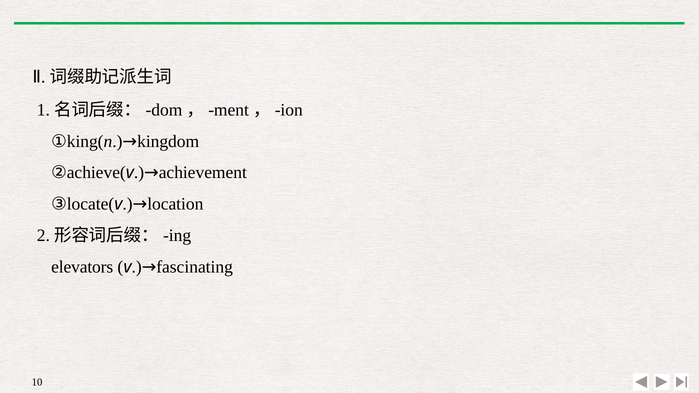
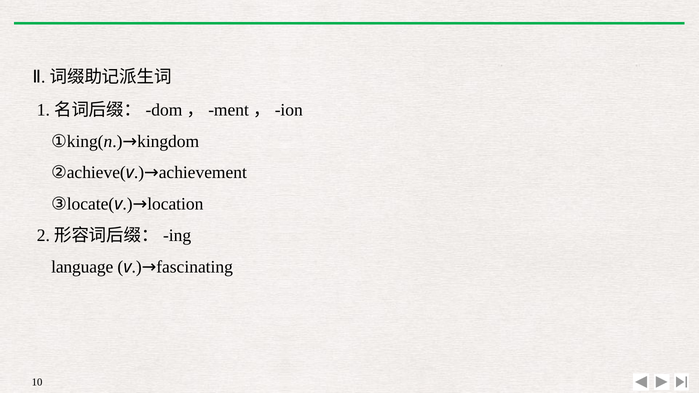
elevators: elevators -> language (82, 267)
